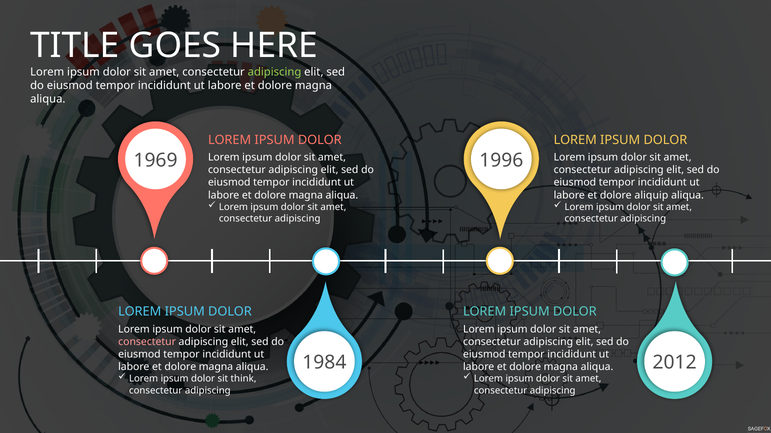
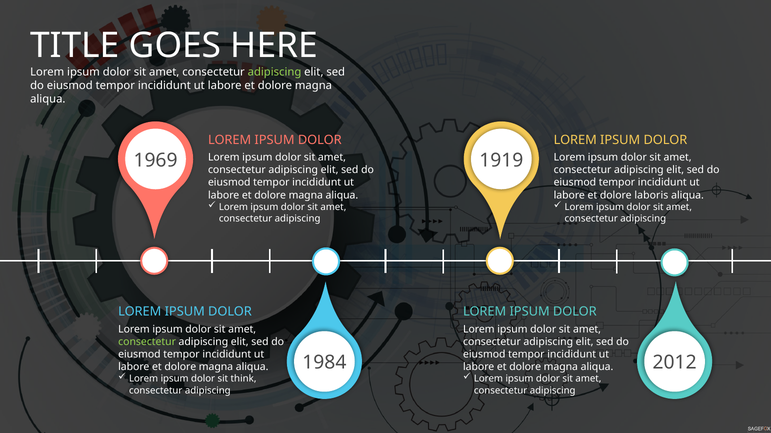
1996: 1996 -> 1919 (501, 160)
aliquip: aliquip -> laboris (651, 195)
consectetur colour: pink -> light green (147, 342)
